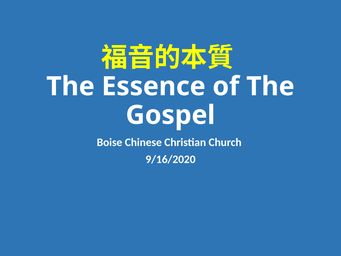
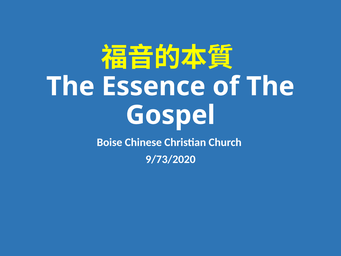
9/16/2020: 9/16/2020 -> 9/73/2020 (170, 159)
